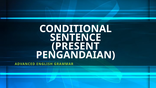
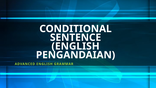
PRESENT: PRESENT -> ENGLISH (76, 46)
